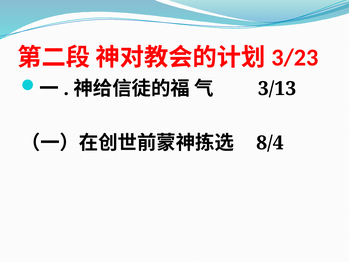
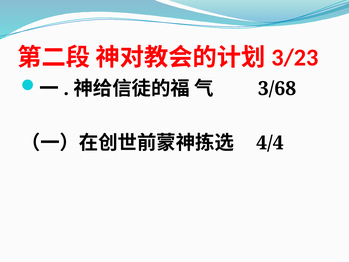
3/13: 3/13 -> 3/68 (277, 89)
8/4: 8/4 -> 4/4 (270, 143)
